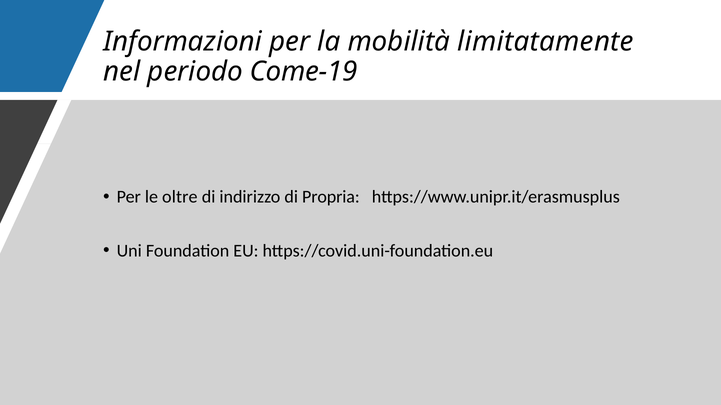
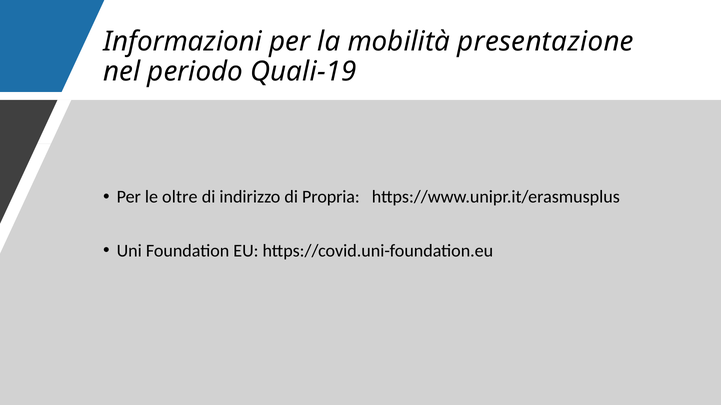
limitatamente: limitatamente -> presentazione (546, 42)
Come-19: Come-19 -> Quali-19 (303, 72)
